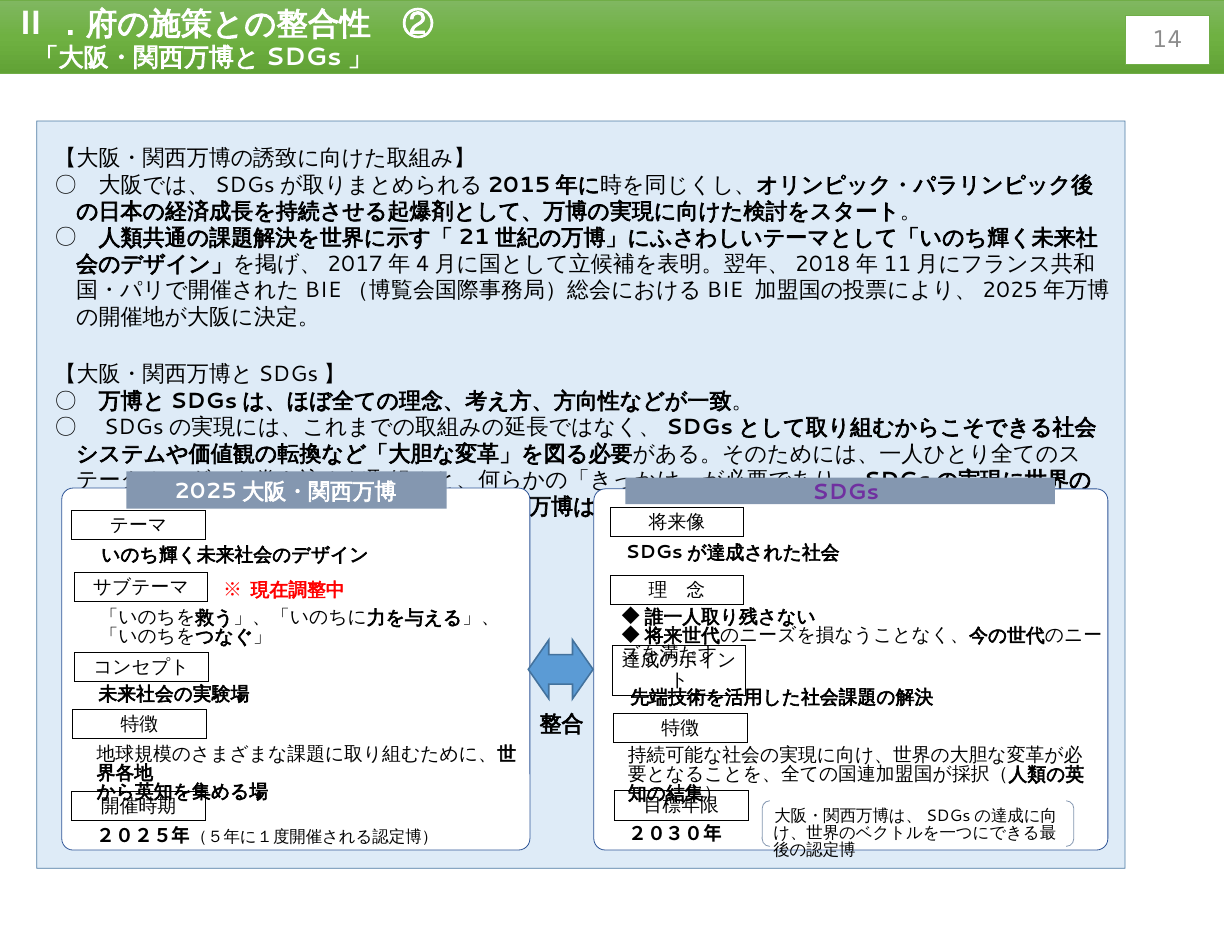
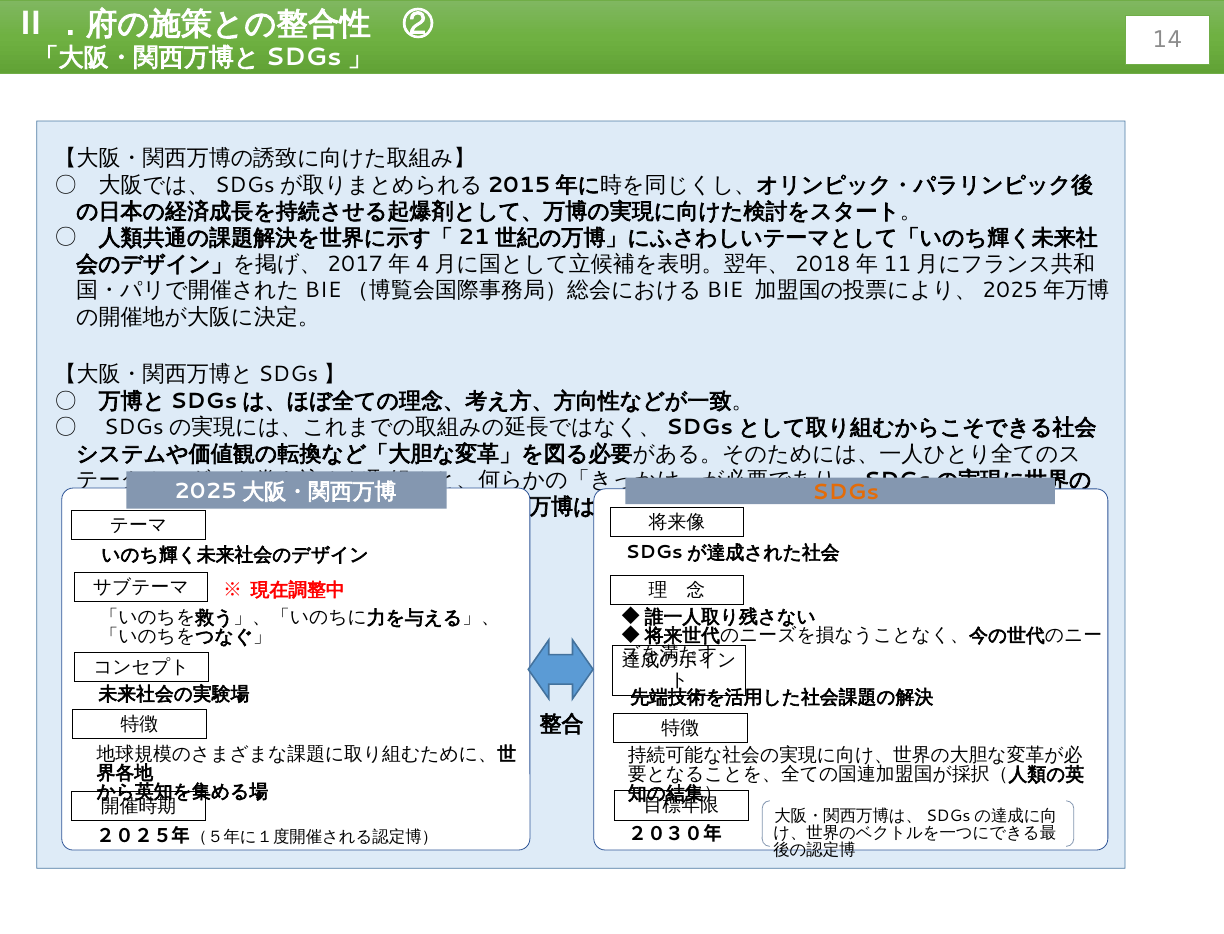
SDGs colour: purple -> orange (846, 492)
